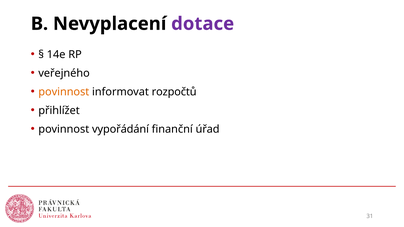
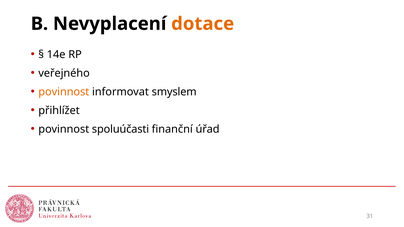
dotace colour: purple -> orange (203, 24)
rozpočtů: rozpočtů -> smyslem (174, 92)
vypořádání: vypořádání -> spoluúčasti (121, 129)
